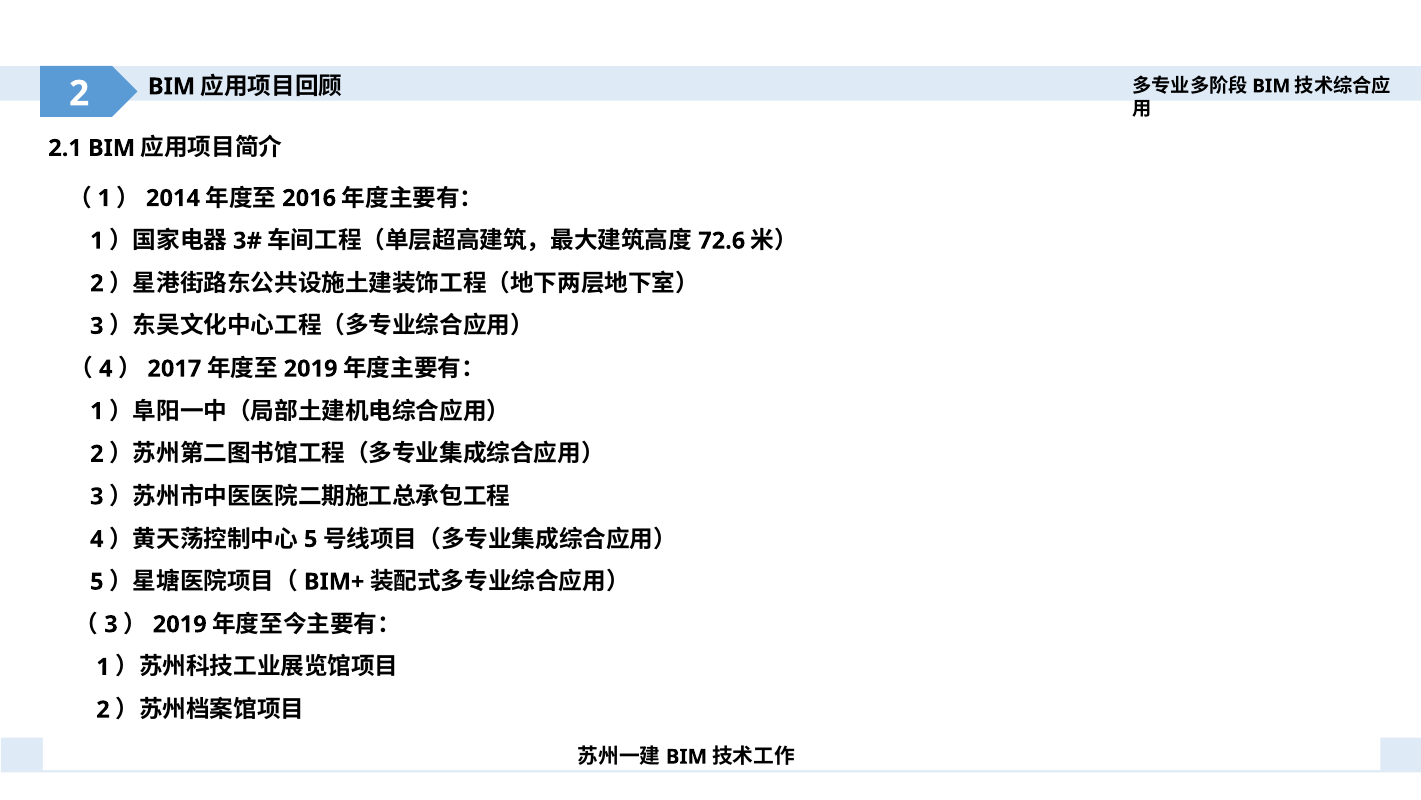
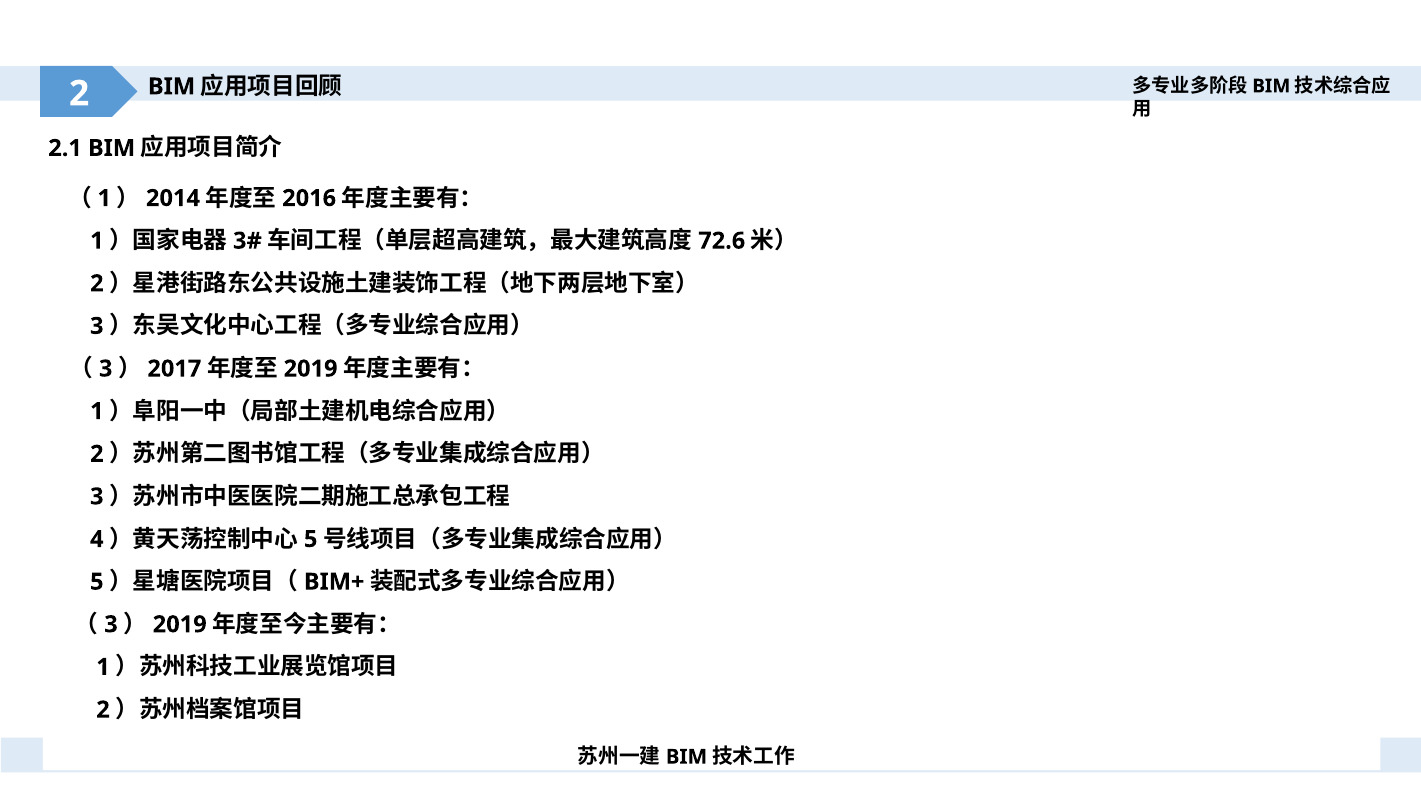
4: 4 -> 3 (106, 368)
